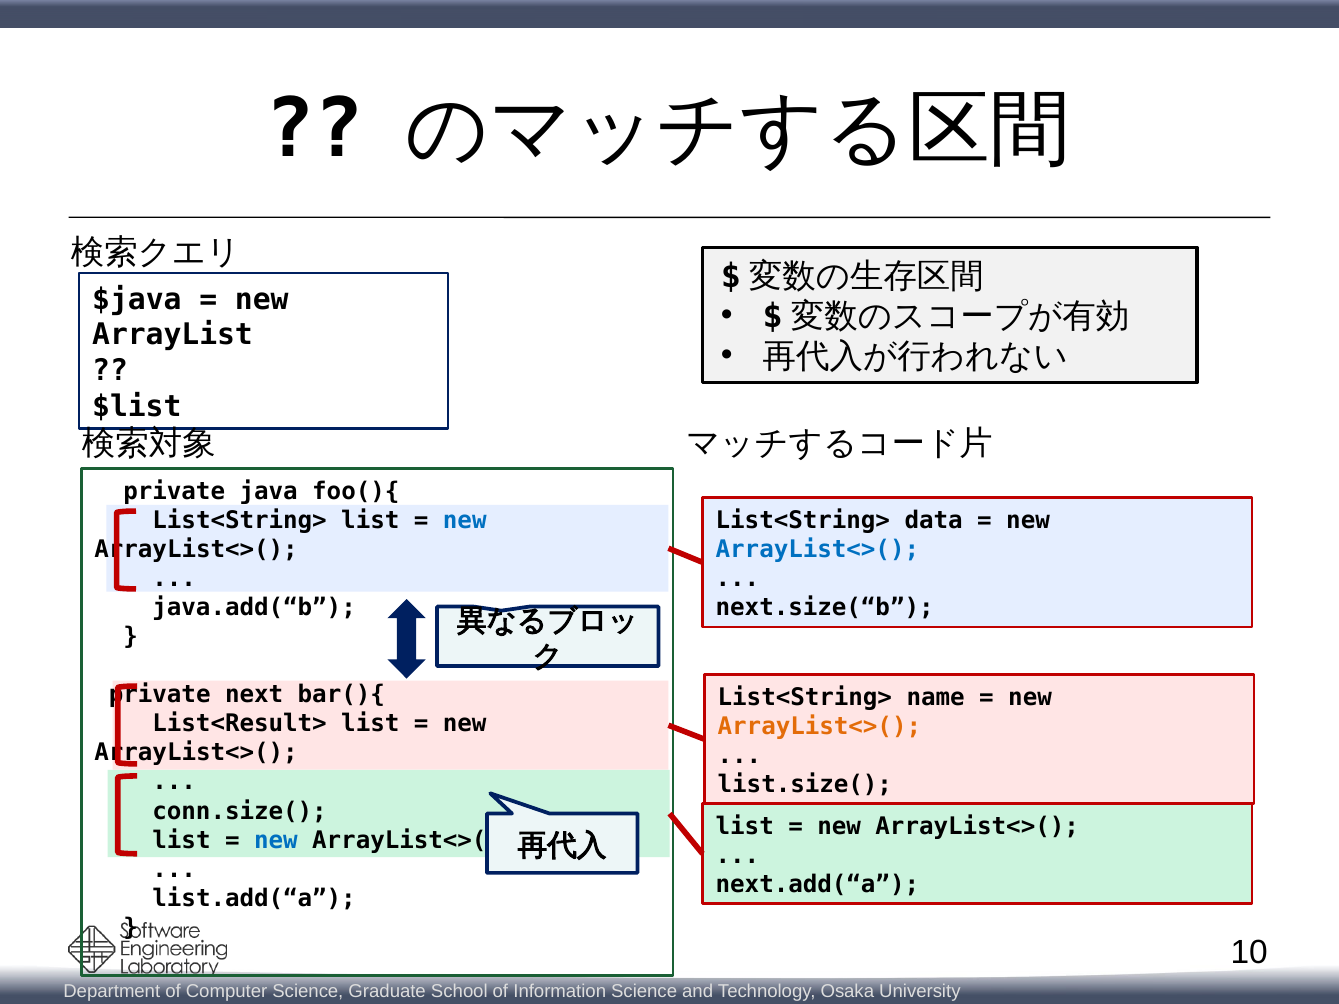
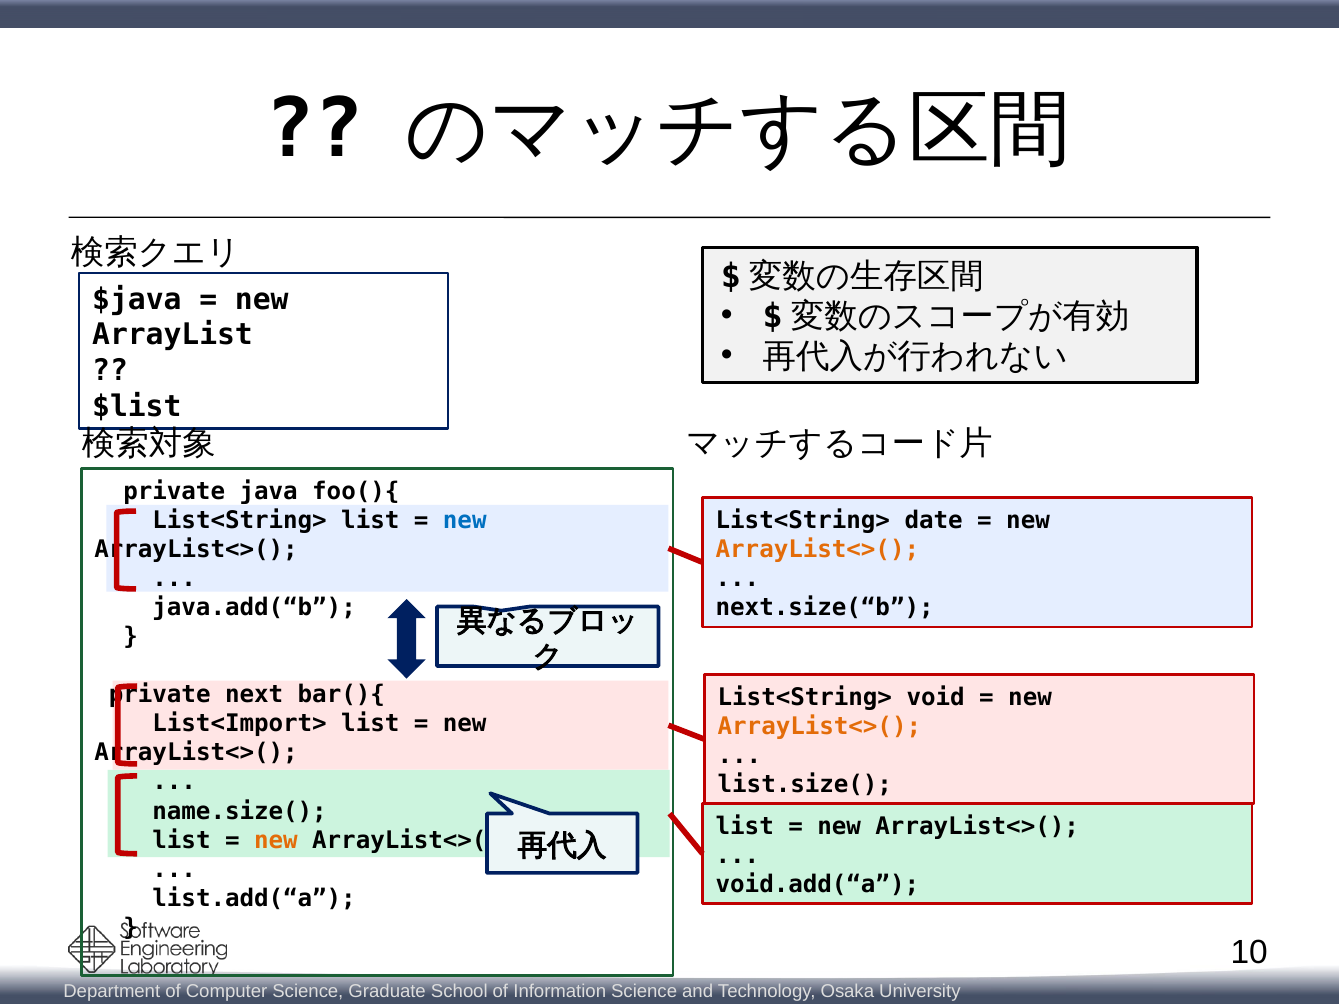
data: data -> date (934, 521)
ArrayList<>( colour: blue -> orange (817, 550)
name: name -> void (936, 698)
List<Result>: List<Result> -> List<Import> (240, 724)
conn.size(: conn.size( -> name.size( (240, 811)
new colour: blue -> orange (276, 840)
next.add(“a: next.add(“a -> void.add(“a (817, 885)
